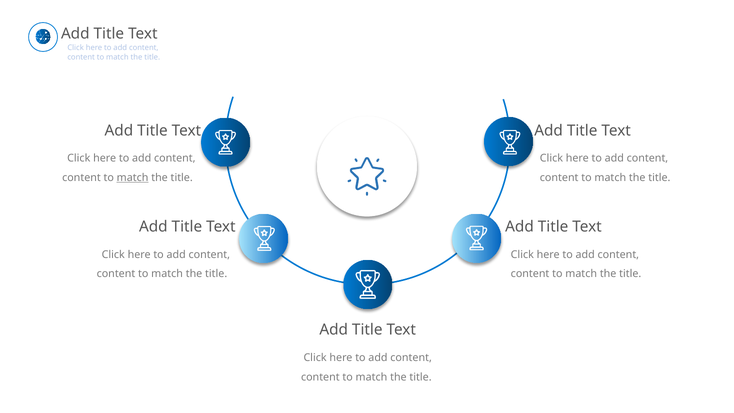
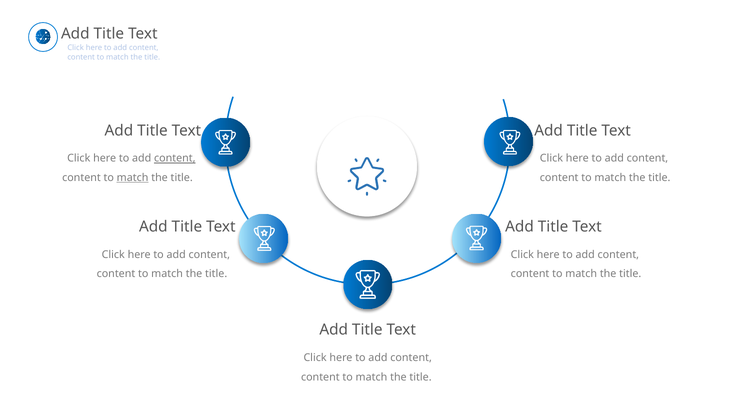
content underline: none -> present (175, 158)
